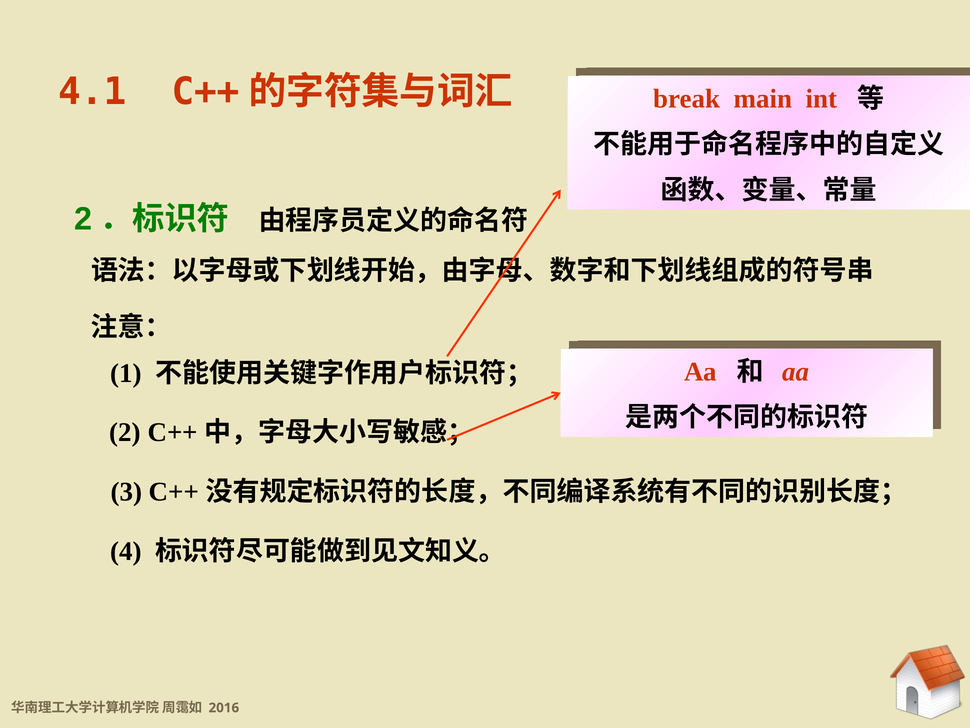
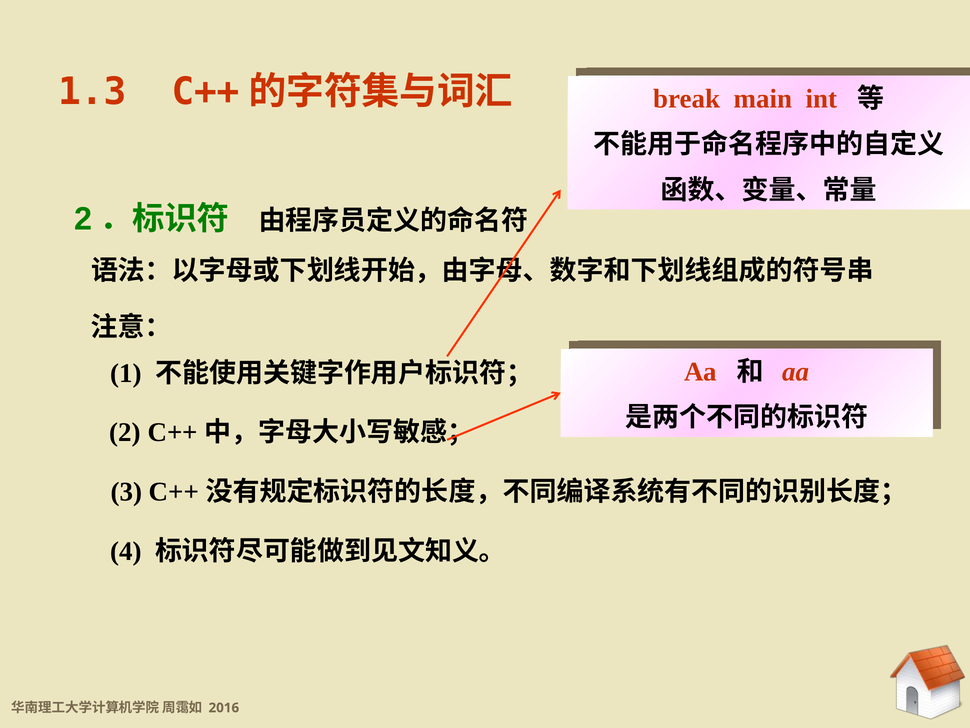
4.1: 4.1 -> 1.3 (92, 92)
